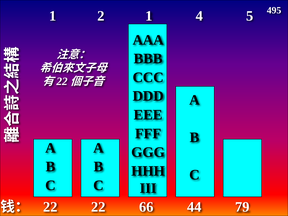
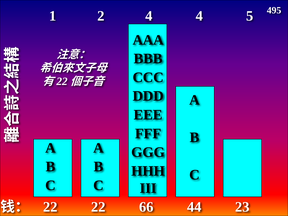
2 1: 1 -> 4 (149, 16)
79: 79 -> 23 (242, 207)
